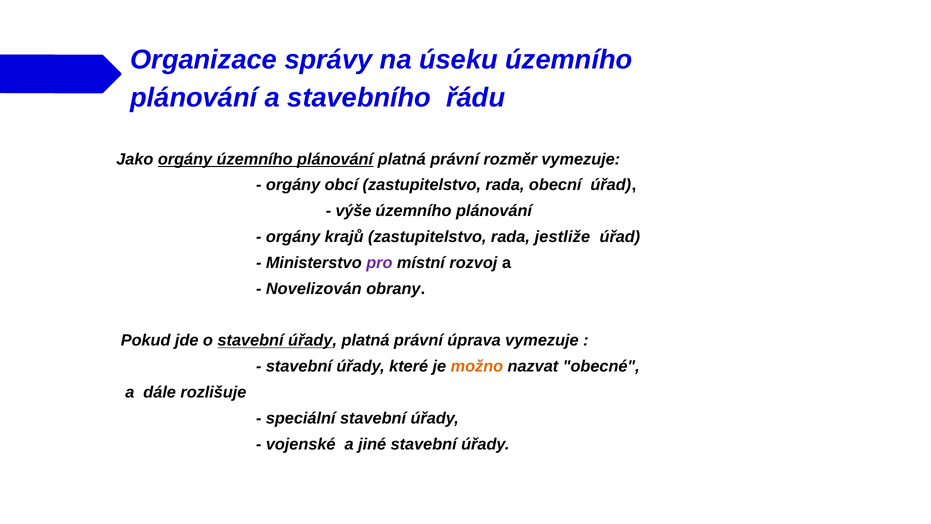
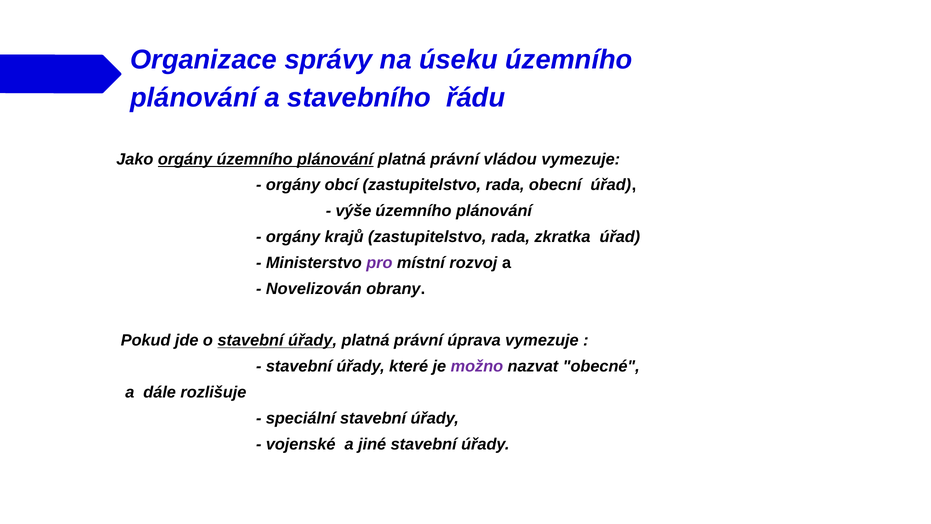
rozměr: rozměr -> vládou (510, 159)
jestliže: jestliže -> zkratka (562, 237)
možno colour: orange -> purple (477, 366)
